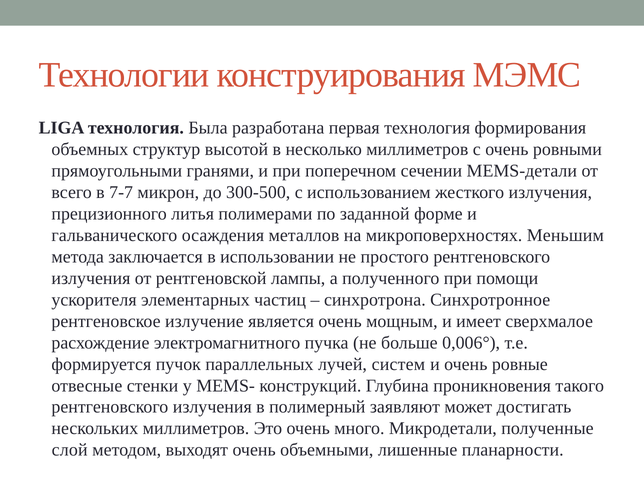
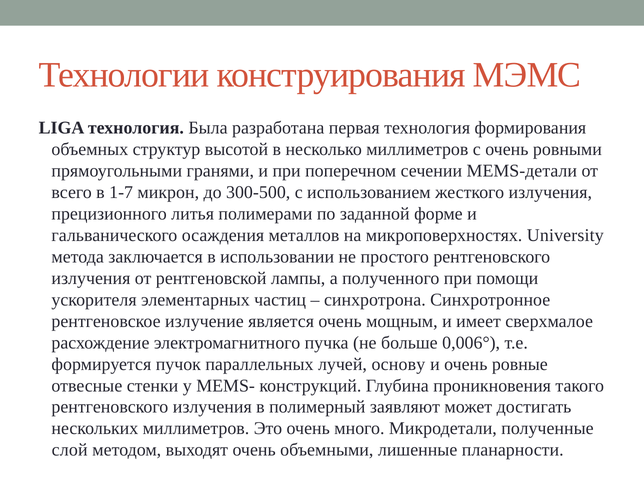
7-7: 7-7 -> 1-7 (121, 192)
Меньшим: Меньшим -> University (565, 235)
систем: систем -> основу (398, 364)
